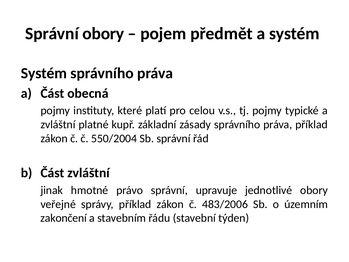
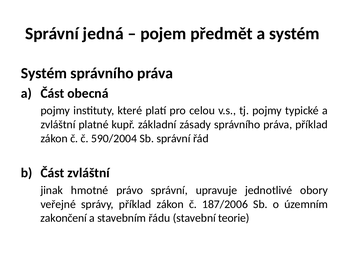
Správní obory: obory -> jedná (103, 34)
550/2004: 550/2004 -> 590/2004 (114, 138)
483/2006: 483/2006 -> 187/2006 (225, 204)
týden: týden -> teorie (234, 218)
